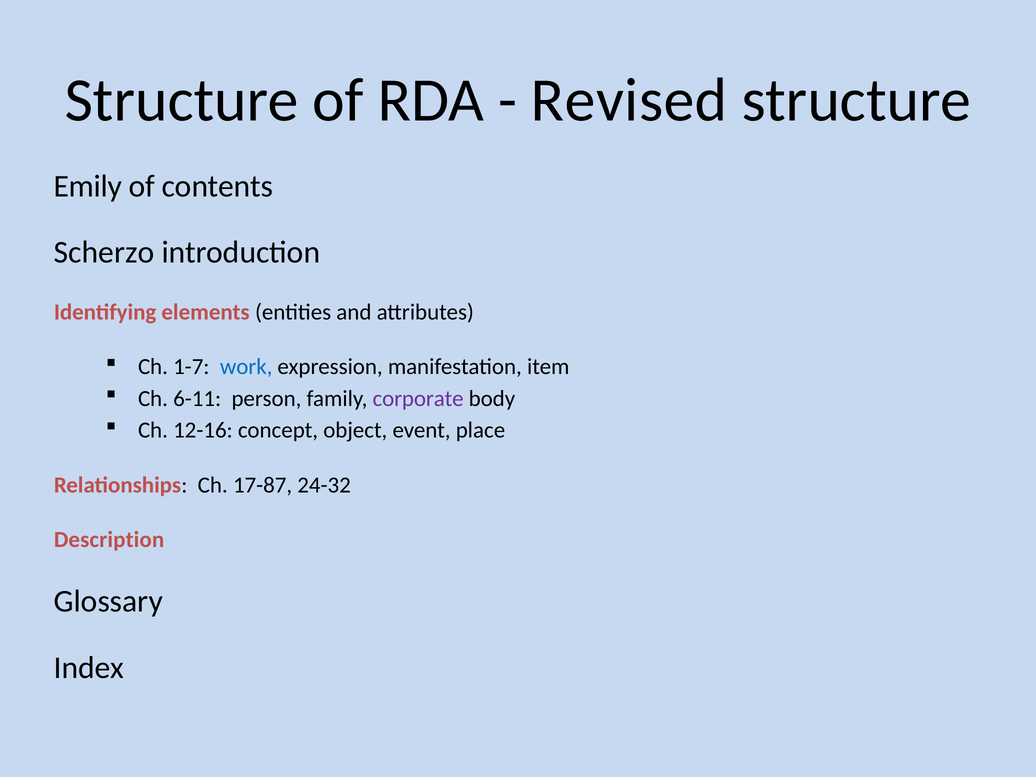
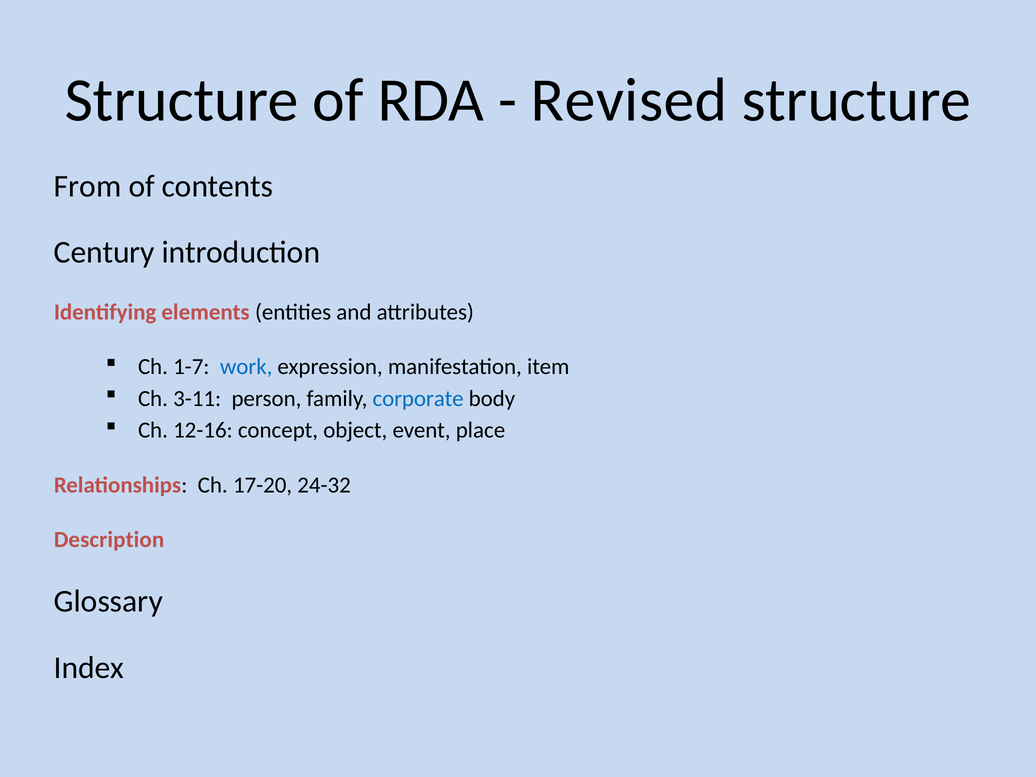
Emily: Emily -> From (88, 186)
Scherzo: Scherzo -> Century (104, 253)
6-11: 6-11 -> 3-11 (197, 398)
corporate colour: purple -> blue (418, 398)
17-87: 17-87 -> 17-20 (263, 485)
